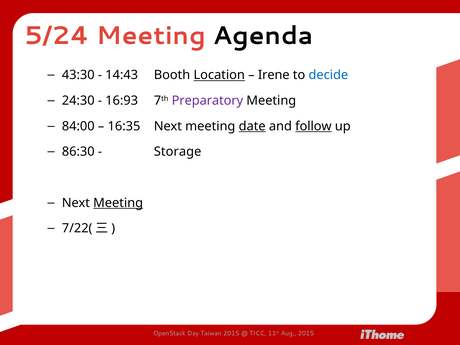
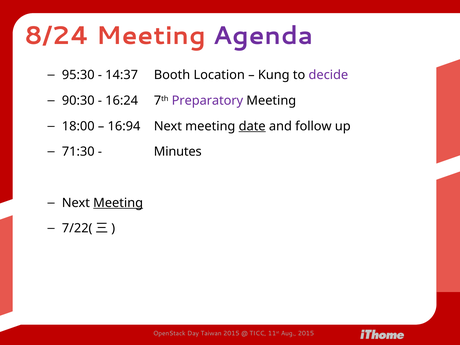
5/24: 5/24 -> 8/24 (57, 36)
Agenda colour: black -> purple (263, 36)
43:30: 43:30 -> 95:30 (78, 75)
14:43: 14:43 -> 14:37 (122, 75)
Location underline: present -> none (219, 75)
Irene: Irene -> Kung (274, 75)
decide colour: blue -> purple (328, 75)
24:30: 24:30 -> 90:30 (78, 101)
16:93: 16:93 -> 16:24 (122, 101)
84:00: 84:00 -> 18:00 (78, 126)
16:35: 16:35 -> 16:94 (124, 126)
follow underline: present -> none (313, 126)
86:30: 86:30 -> 71:30 (78, 152)
Storage: Storage -> Minutes (178, 152)
